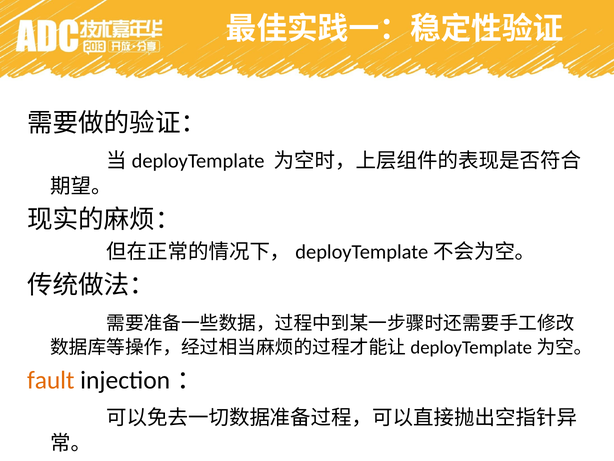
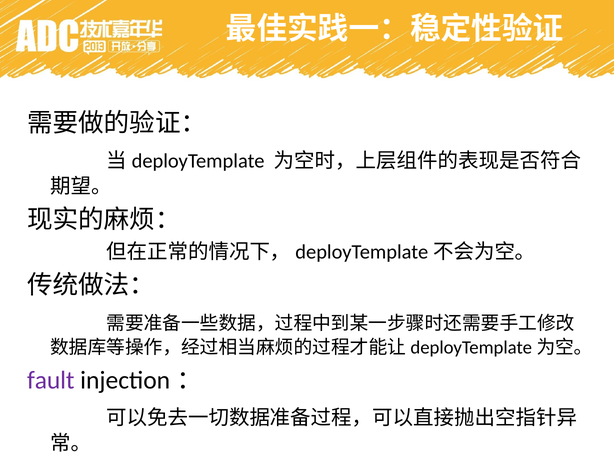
fault colour: orange -> purple (51, 380)
